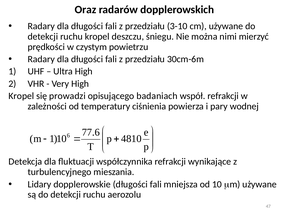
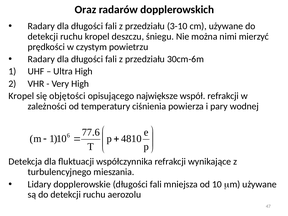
prowadzi: prowadzi -> objętości (67, 96)
badaniach: badaniach -> największe (157, 96)
